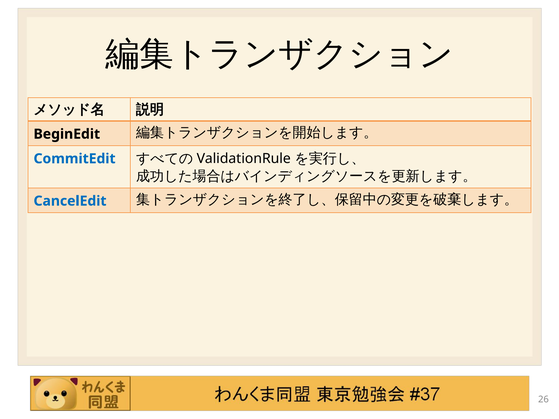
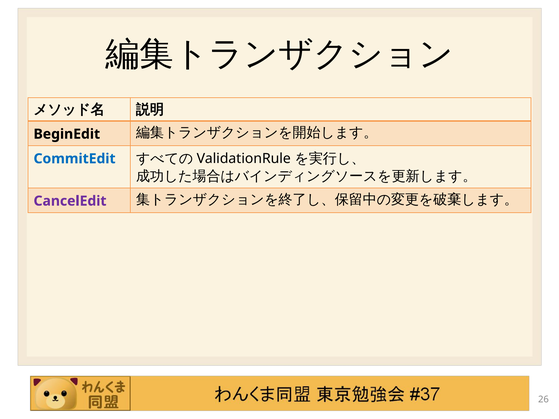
CancelEdit colour: blue -> purple (70, 201)
